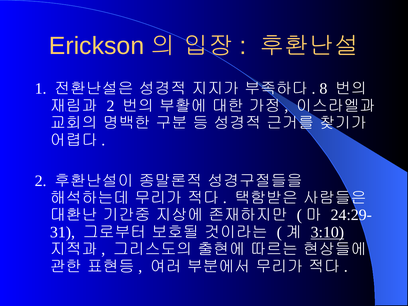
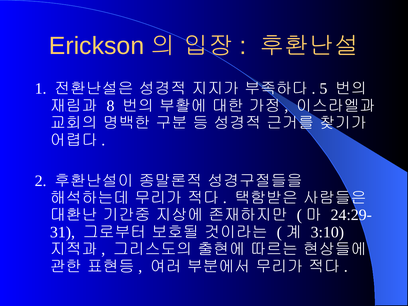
8: 8 -> 5 (323, 89)
2: 2 -> 8 (111, 106)
3:10 underline: present -> none (327, 232)
